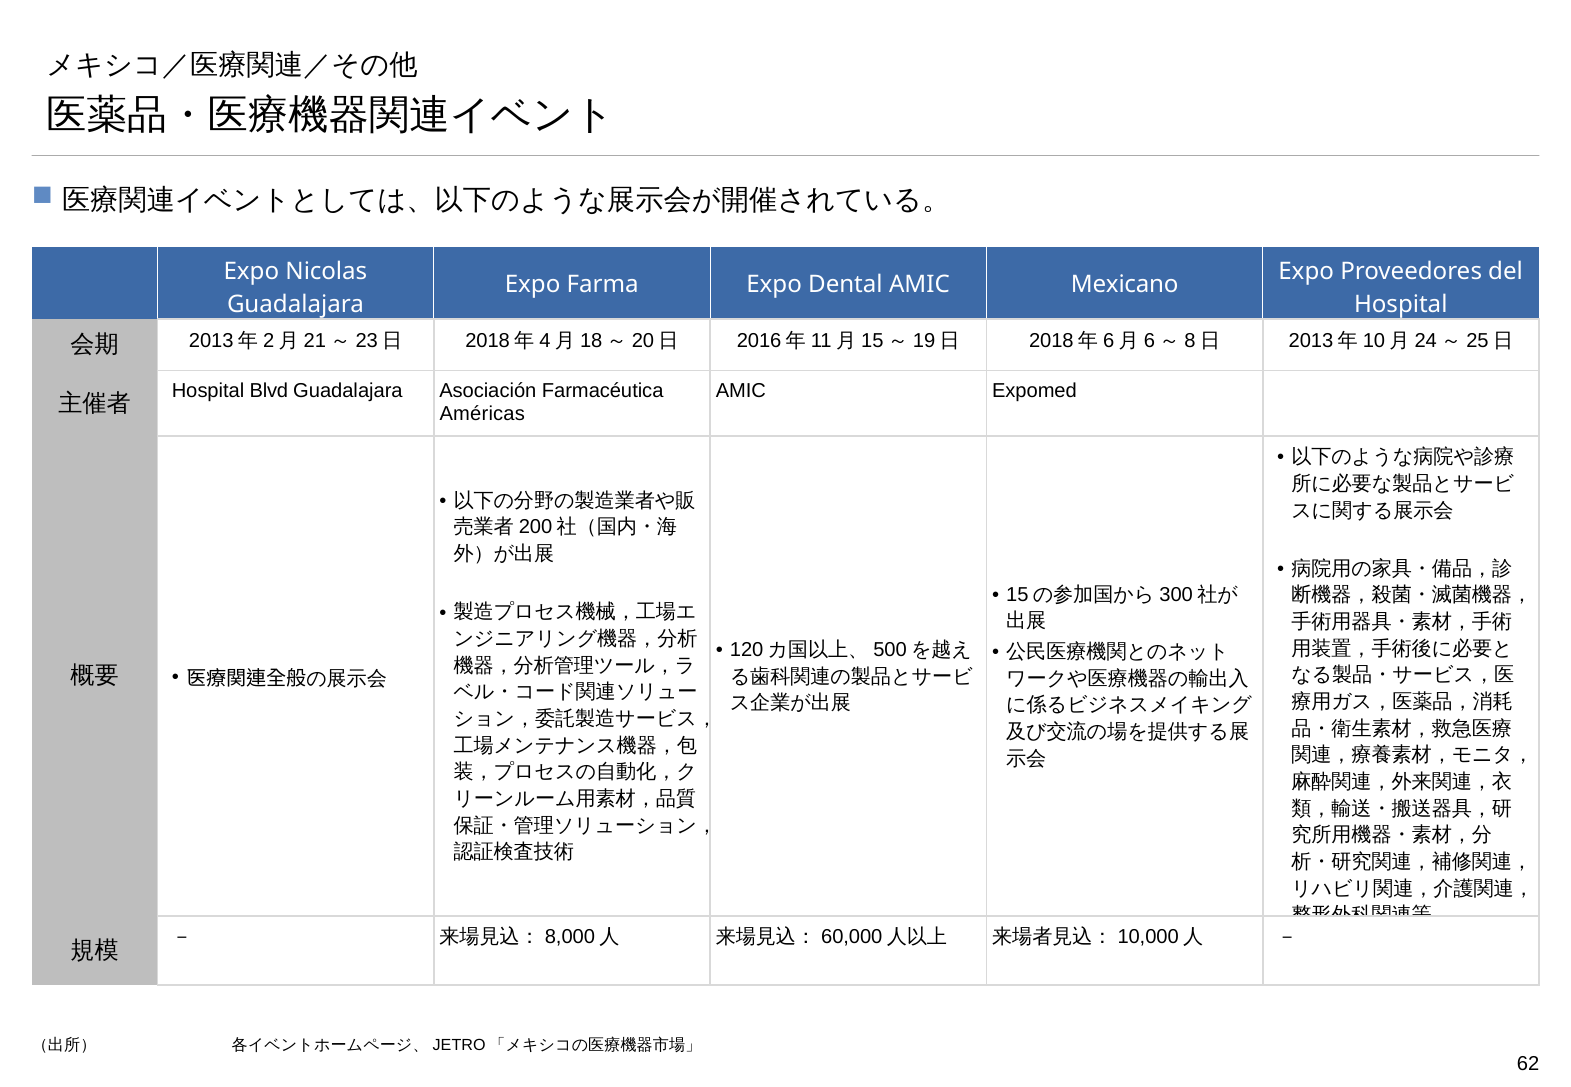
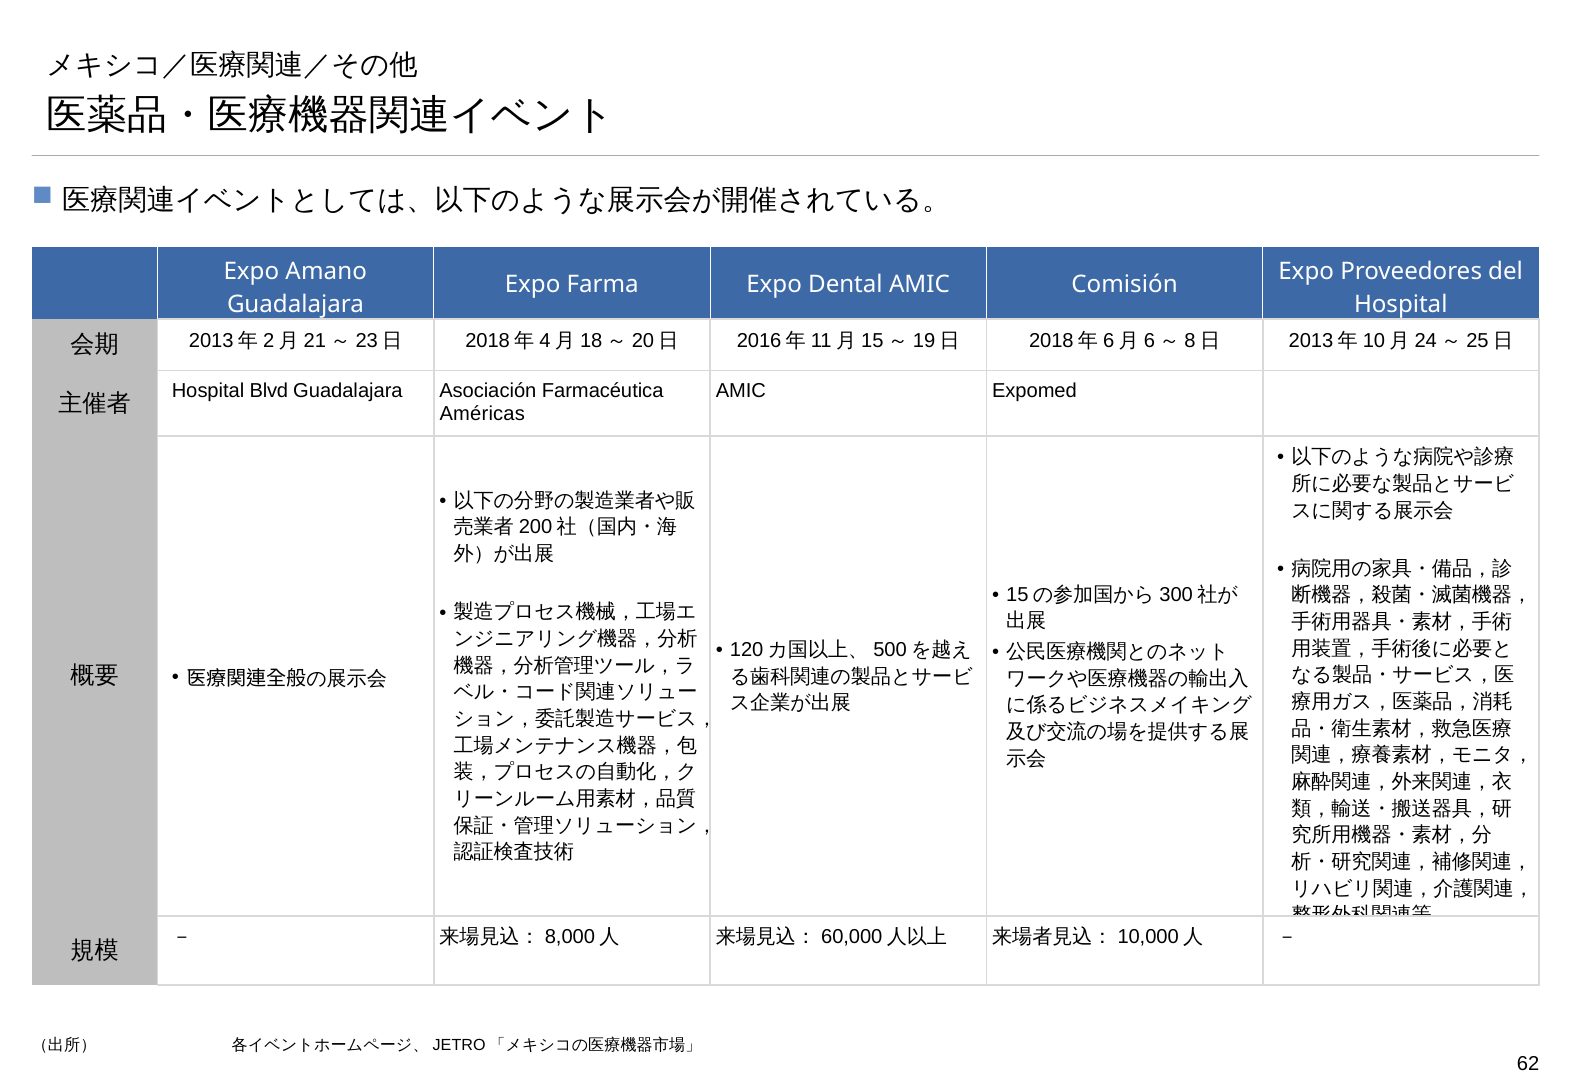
Nicolas: Nicolas -> Amano (326, 272)
Mexicano: Mexicano -> Comisión (1125, 285)
